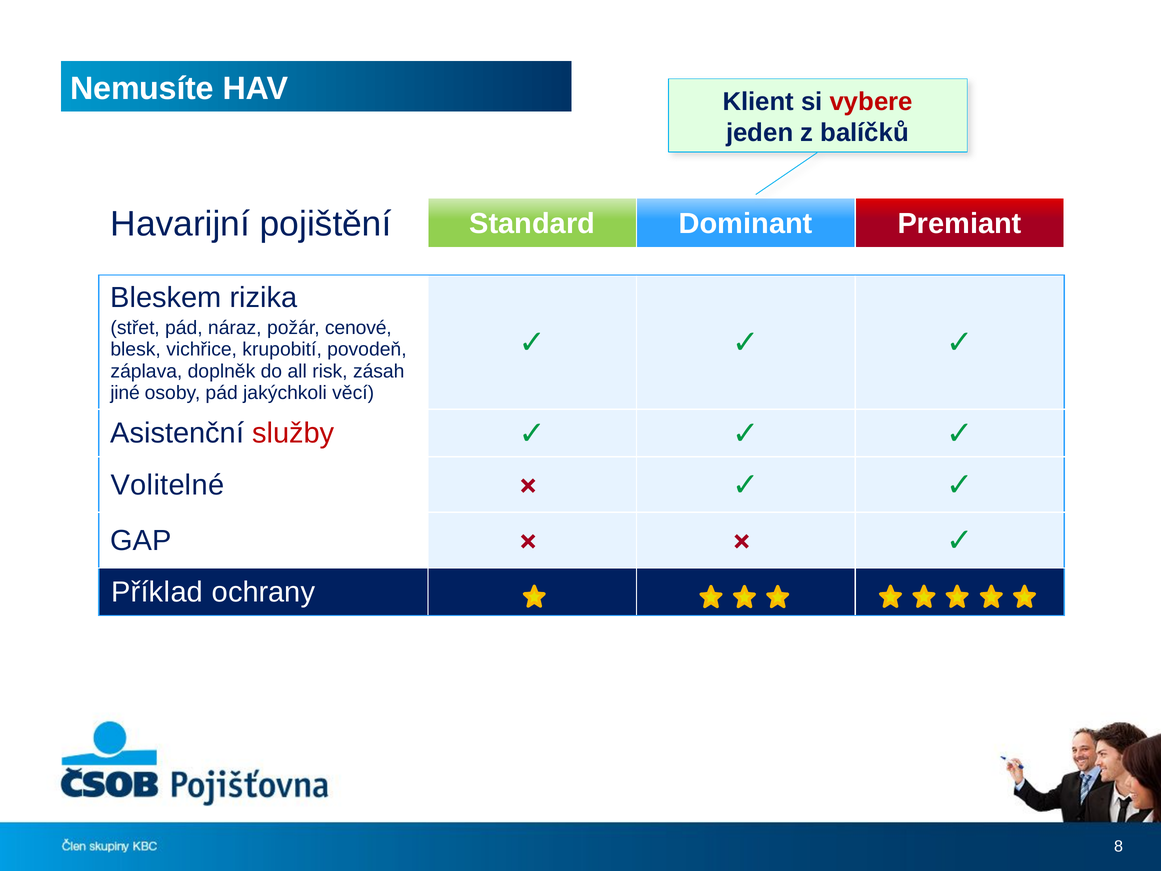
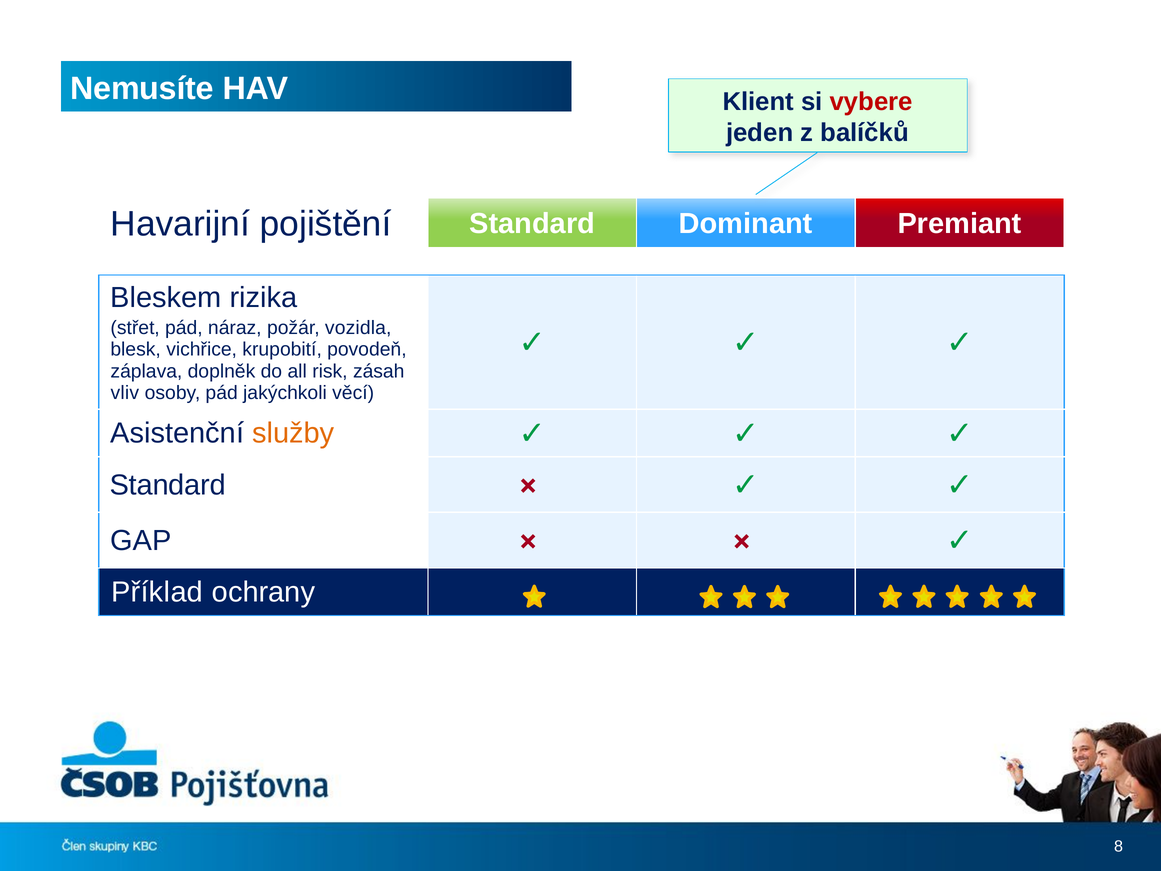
cenové: cenové -> vozidla (358, 328)
jiné: jiné -> vliv (125, 393)
služby colour: red -> orange (293, 433)
Volitelné: Volitelné -> Standard (168, 485)
